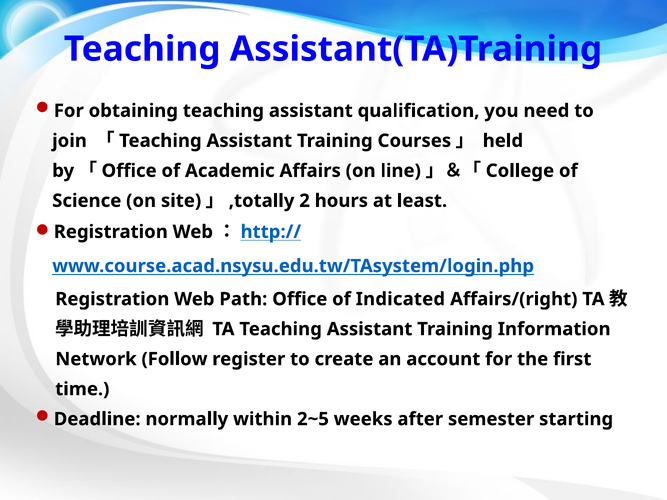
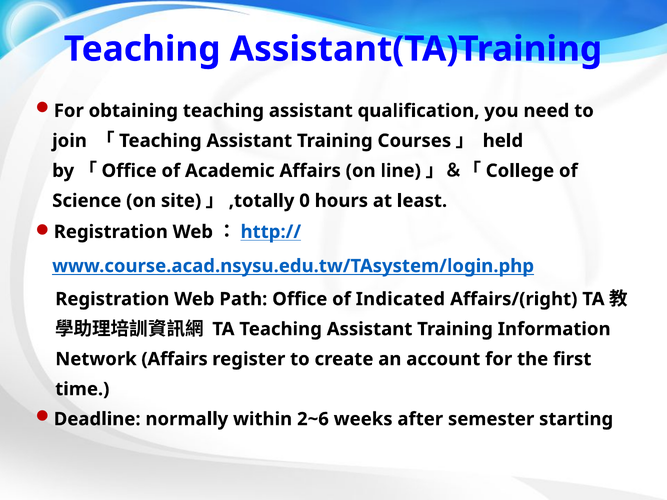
2: 2 -> 0 (305, 201)
Network Follow: Follow -> Affairs (175, 359)
2~5: 2~5 -> 2~6 (313, 419)
